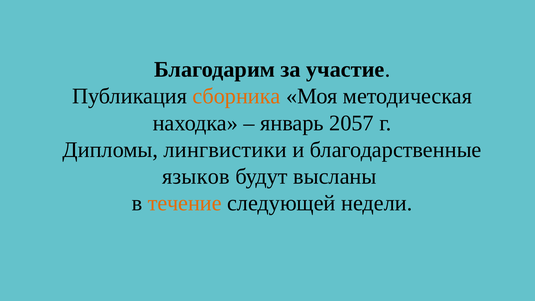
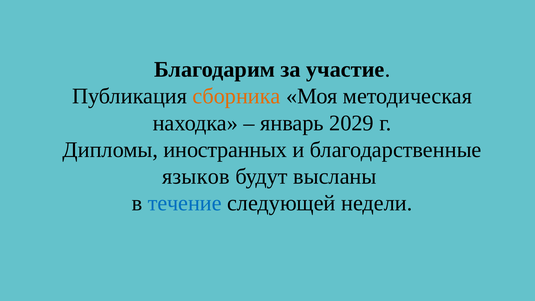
2057: 2057 -> 2029 (352, 123)
лингвистики: лингвистики -> иностранных (225, 150)
течение colour: orange -> blue (185, 203)
